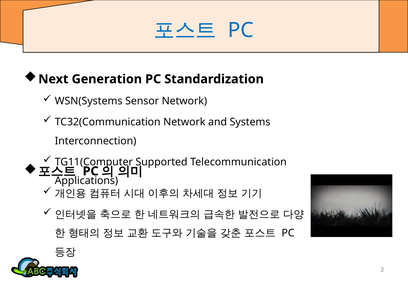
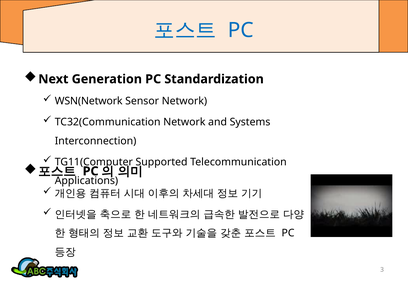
WSN(Systems: WSN(Systems -> WSN(Network (89, 101)
